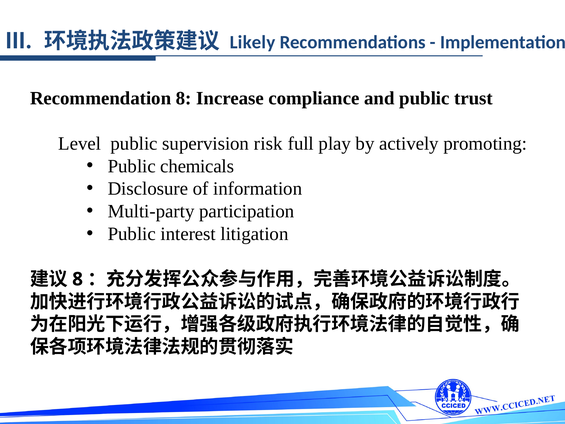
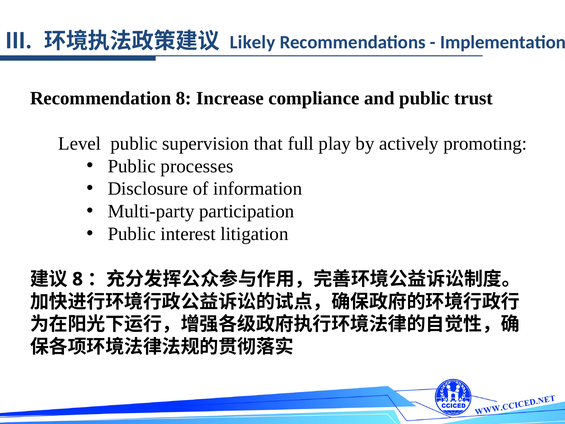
risk: risk -> that (268, 143)
chemicals: chemicals -> processes (197, 166)
